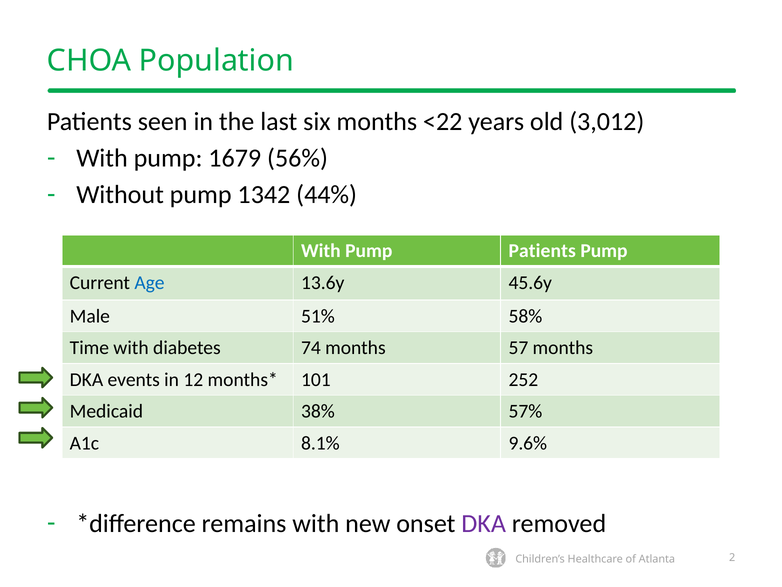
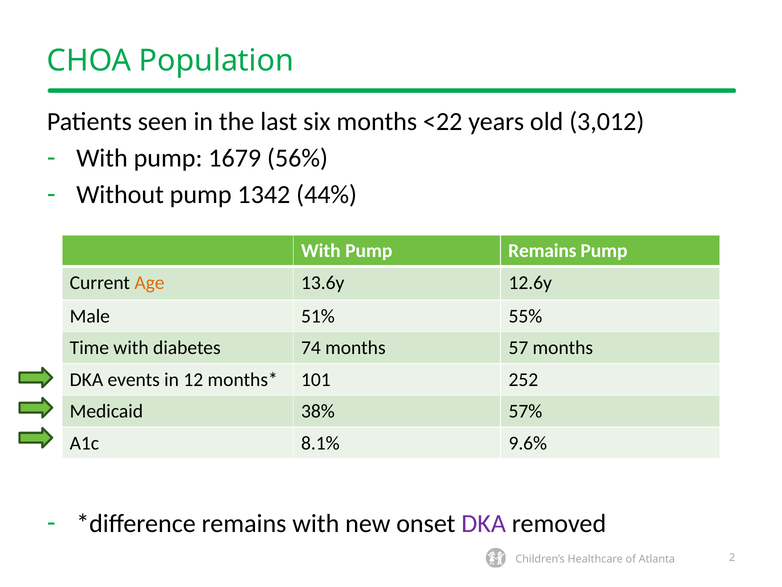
Pump Patients: Patients -> Remains (542, 251)
Age colour: blue -> orange (149, 282)
45.6y: 45.6y -> 12.6y (530, 282)
58%: 58% -> 55% (525, 316)
